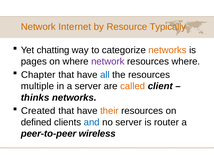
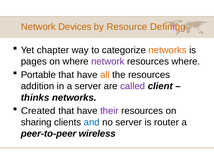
Internet: Internet -> Devices (75, 27)
Typically: Typically -> Defining (168, 27)
chatting: chatting -> chapter (53, 50)
Chapter: Chapter -> Portable (38, 75)
all colour: blue -> orange (105, 75)
multiple: multiple -> addition (38, 86)
called colour: orange -> purple (133, 86)
their colour: orange -> purple (109, 111)
defined: defined -> sharing (36, 123)
